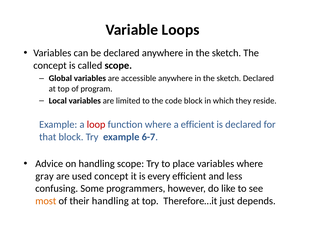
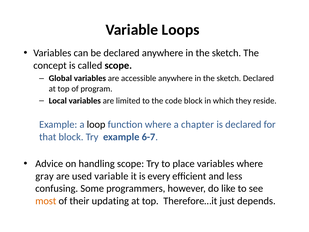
loop colour: red -> black (96, 124)
a efficient: efficient -> chapter (198, 124)
used concept: concept -> variable (111, 176)
their handling: handling -> updating (110, 201)
